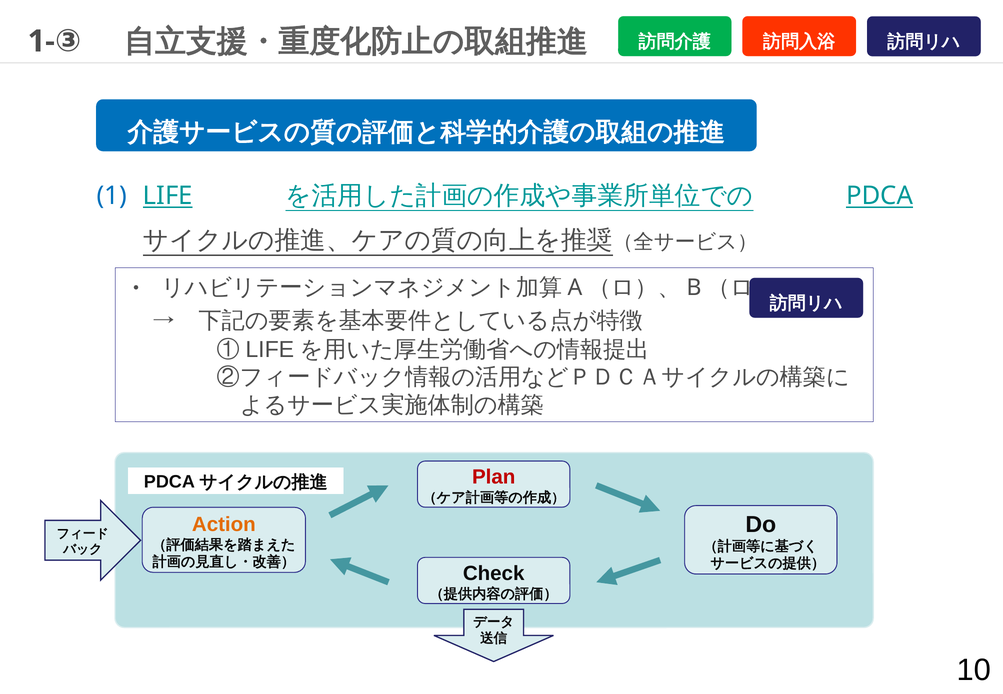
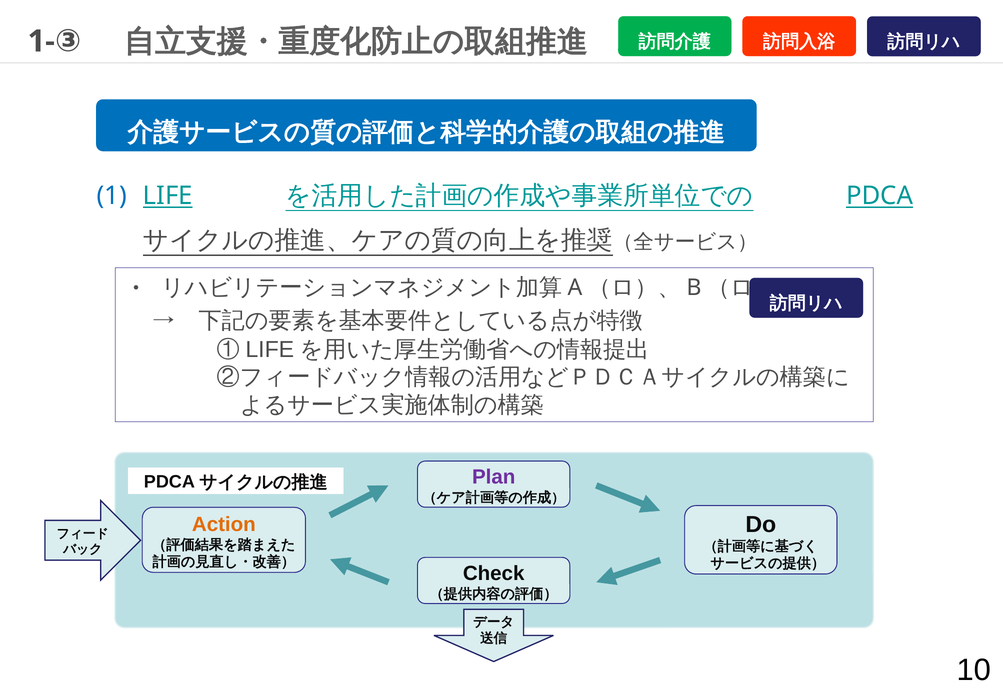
Plan colour: red -> purple (494, 477)
